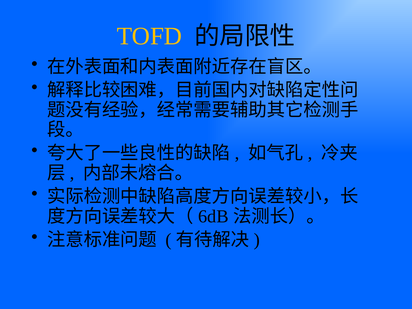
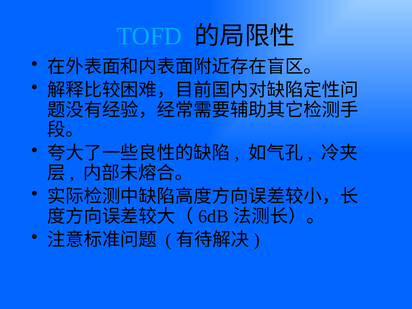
TOFD colour: yellow -> light blue (149, 36)
